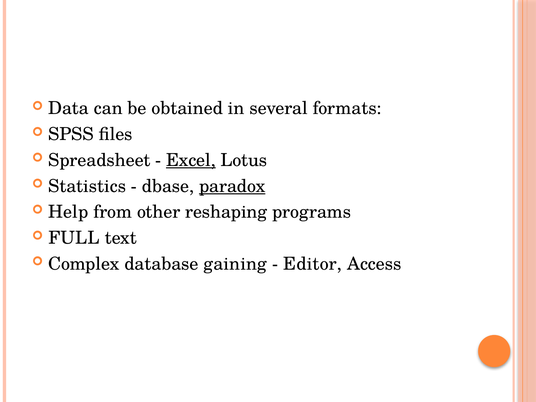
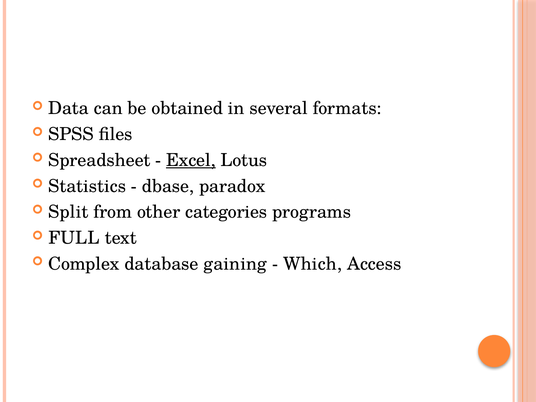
paradox underline: present -> none (232, 186)
Help: Help -> Split (68, 212)
reshaping: reshaping -> categories (226, 212)
Editor: Editor -> Which (313, 264)
